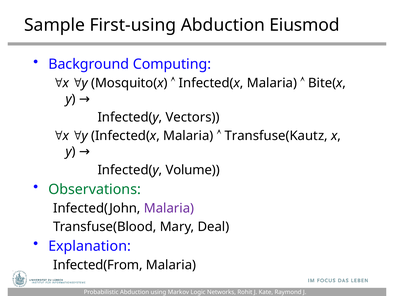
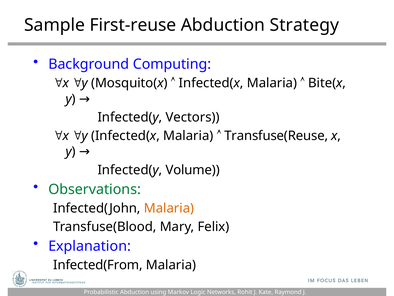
First-using: First-using -> First-reuse (133, 25)
Eiusmod: Eiusmod -> Strategy (304, 25)
Transfuse(Kautz: Transfuse(Kautz -> Transfuse(Reuse (276, 136)
Malaria colour: purple -> orange (169, 208)
Deal: Deal -> Felix (213, 226)
